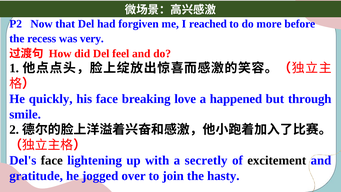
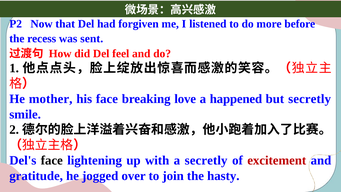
reached: reached -> listened (208, 24)
very: very -> sent (92, 39)
quickly: quickly -> mother (51, 99)
but through: through -> secretly (310, 99)
excitement colour: black -> red (277, 160)
